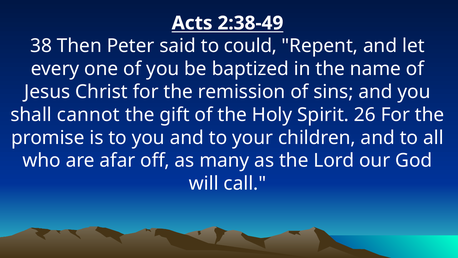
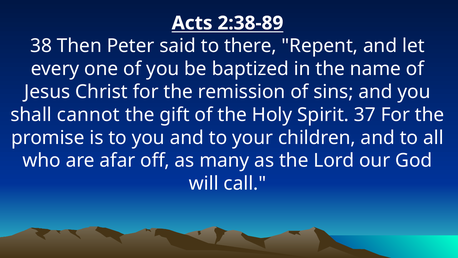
2:38-49: 2:38-49 -> 2:38-89 (250, 23)
could: could -> there (250, 46)
26: 26 -> 37 (365, 115)
